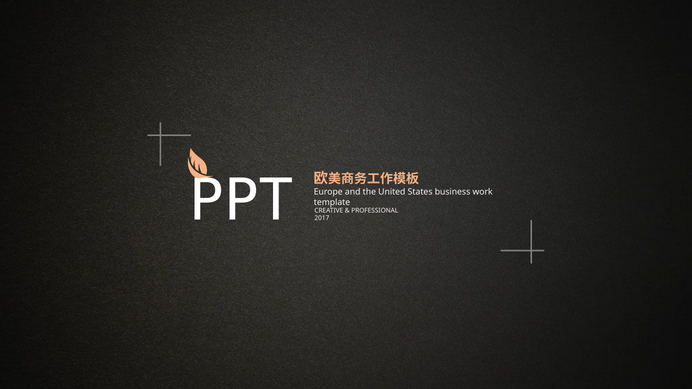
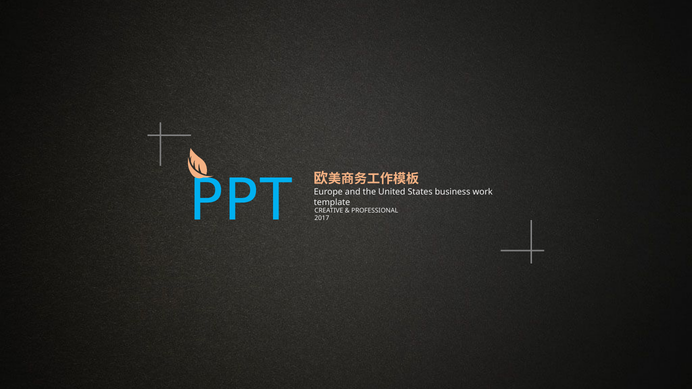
PPT colour: white -> light blue (241, 201)
